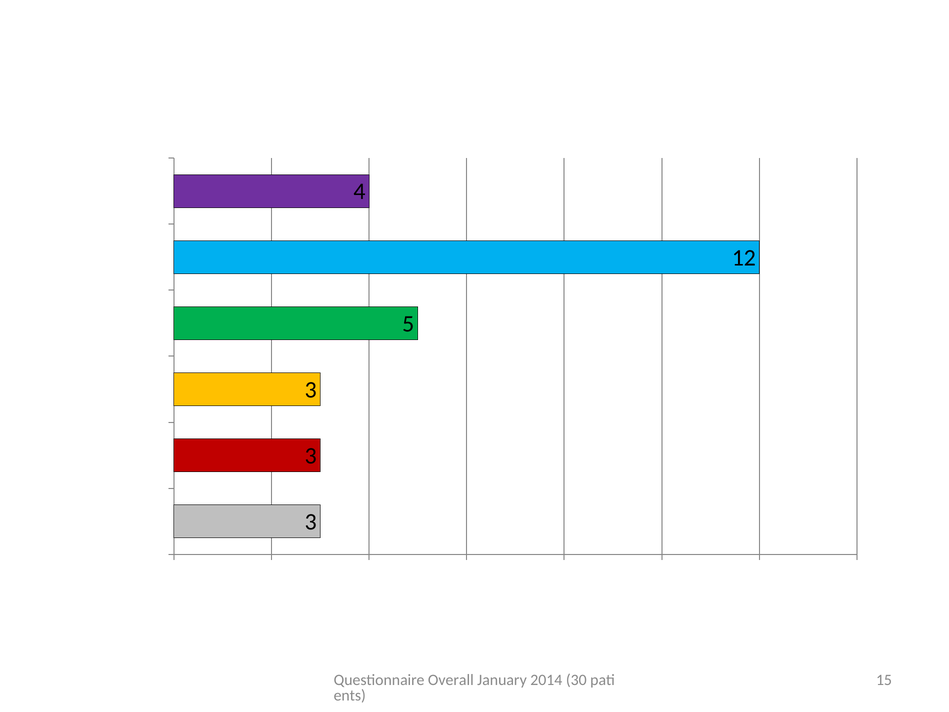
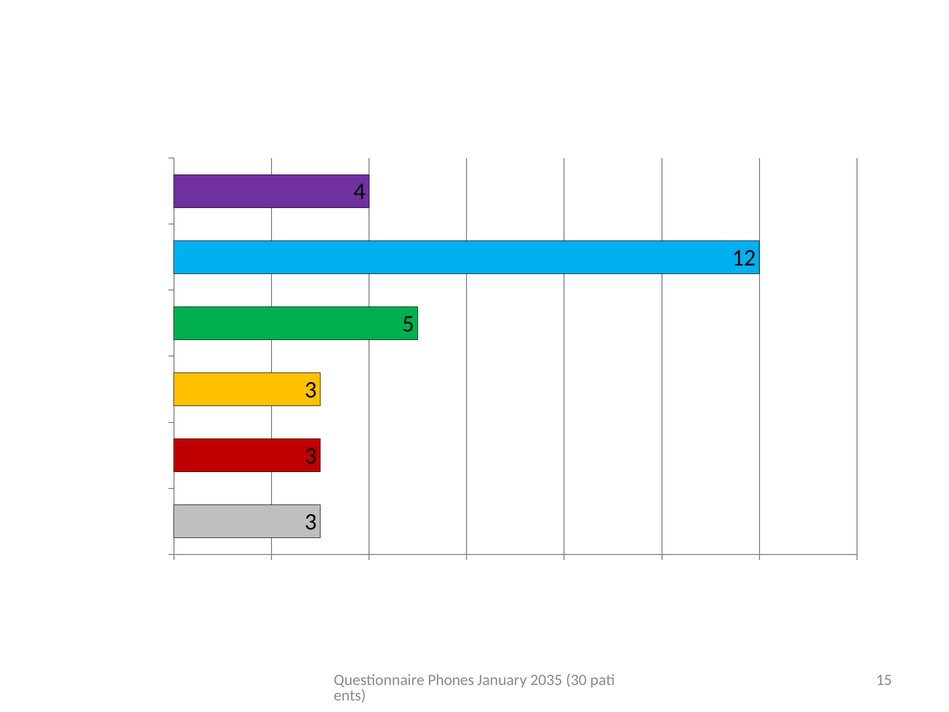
Overall: Overall -> Phones (451, 680)
2014: 2014 -> 2035 (546, 680)
